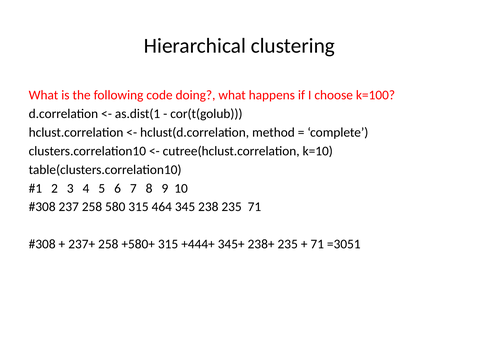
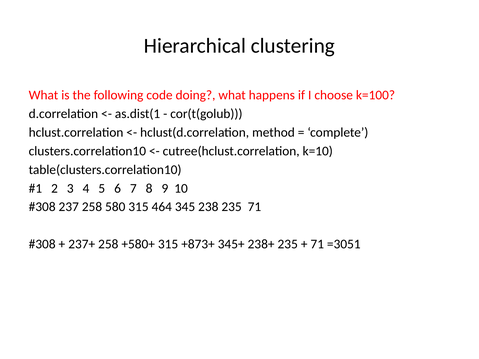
+444+: +444+ -> +873+ (198, 244)
